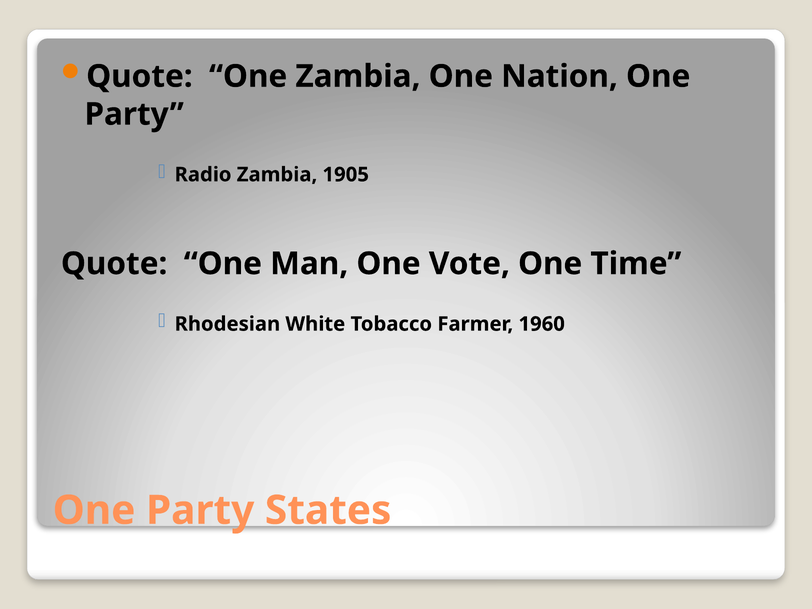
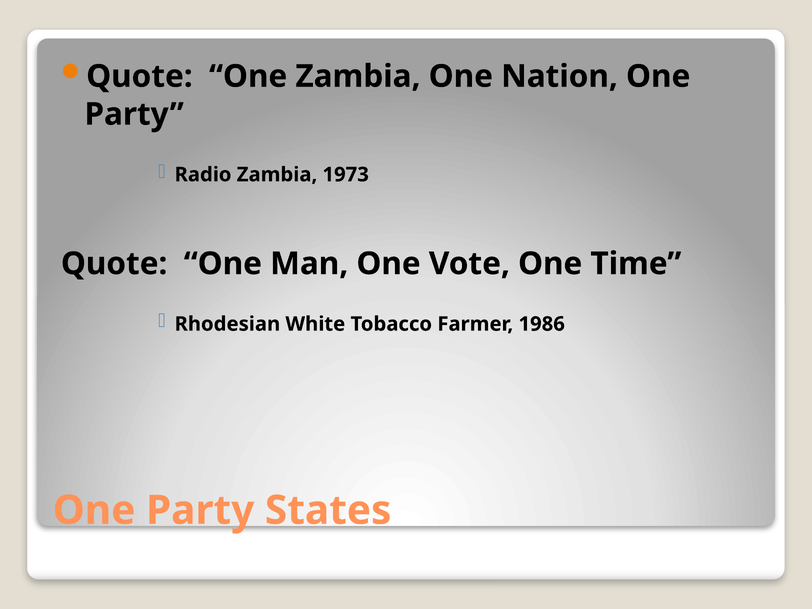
1905: 1905 -> 1973 (346, 175)
1960: 1960 -> 1986 (542, 324)
